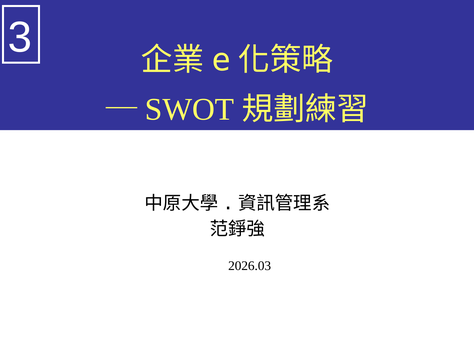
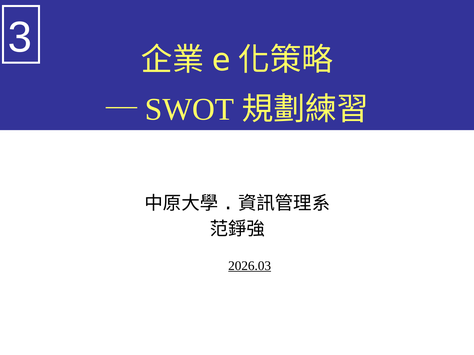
2026.03 underline: none -> present (250, 266)
